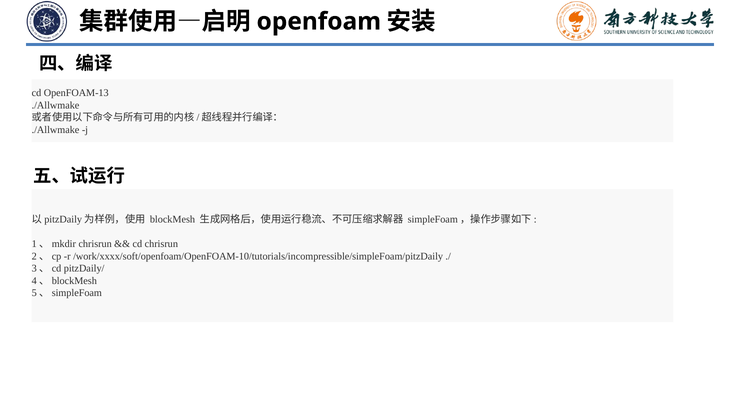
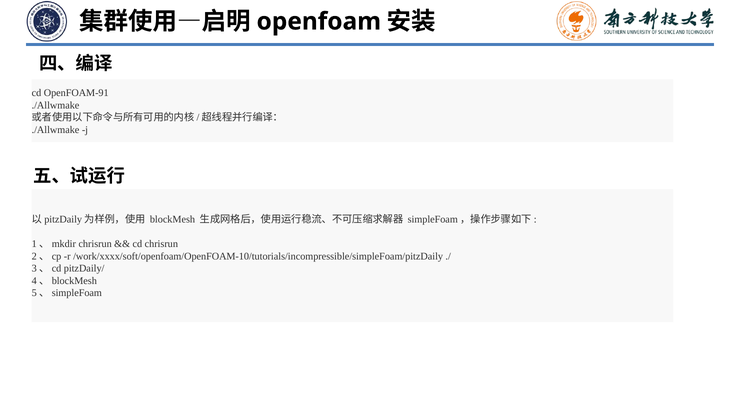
OpenFOAM-13: OpenFOAM-13 -> OpenFOAM-91 (76, 93)
